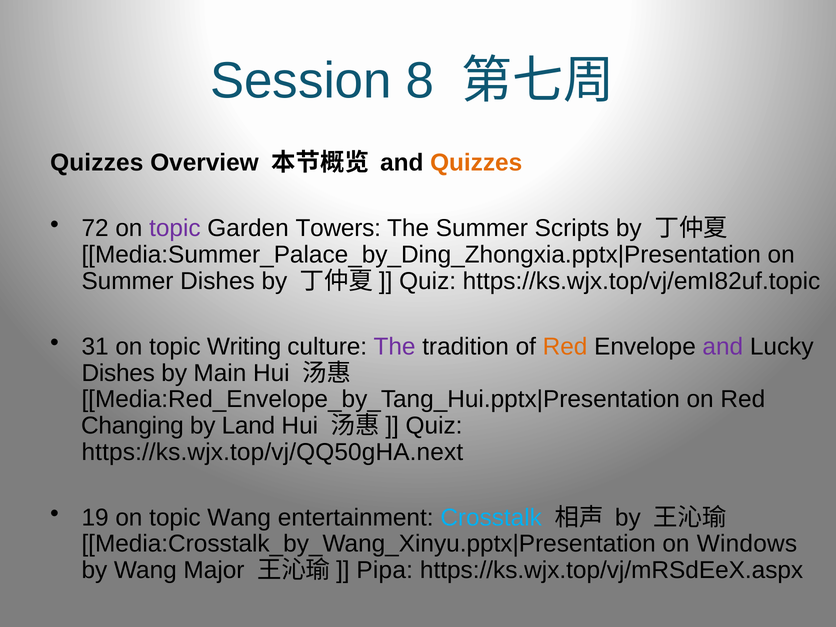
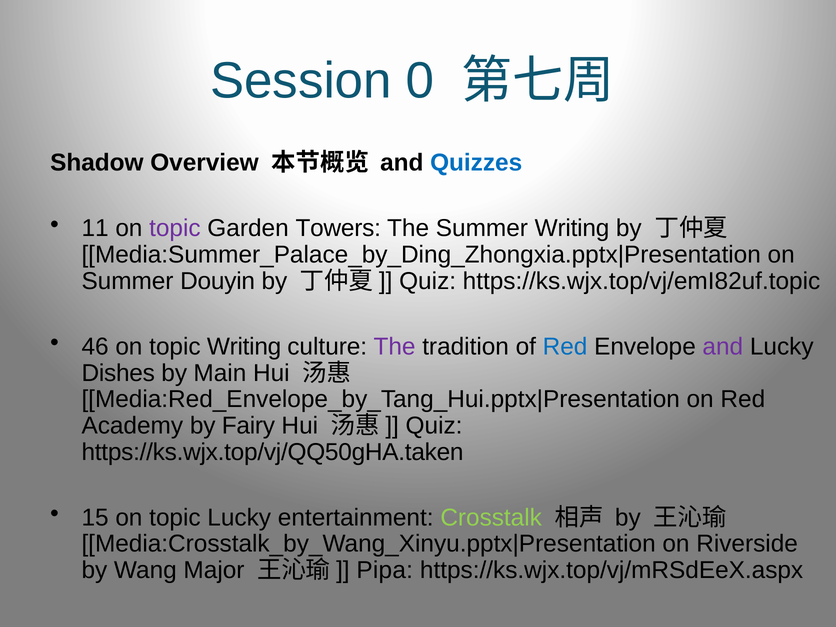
8: 8 -> 0 (420, 81)
Quizzes: Quizzes -> Shadow (97, 163)
Quizzes colour: orange -> blue (476, 163)
72: 72 -> 11 (95, 228)
Summer Scripts: Scripts -> Writing (572, 228)
Summer Dishes: Dishes -> Douyin (218, 281)
31: 31 -> 46 (95, 347)
Red colour: orange -> blue (565, 347)
Changing: Changing -> Academy (132, 426)
Land: Land -> Fairy (248, 426)
https://ks.wjx.top/vj/QQ50gHA.next: https://ks.wjx.top/vj/QQ50gHA.next -> https://ks.wjx.top/vj/QQ50gHA.taken (273, 452)
19: 19 -> 15 (95, 518)
topic Wang: Wang -> Lucky (239, 518)
Crosstalk colour: light blue -> light green (491, 518)
Windows: Windows -> Riverside (747, 544)
